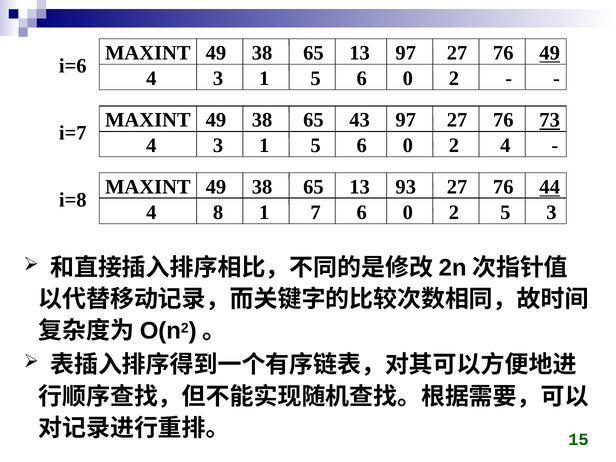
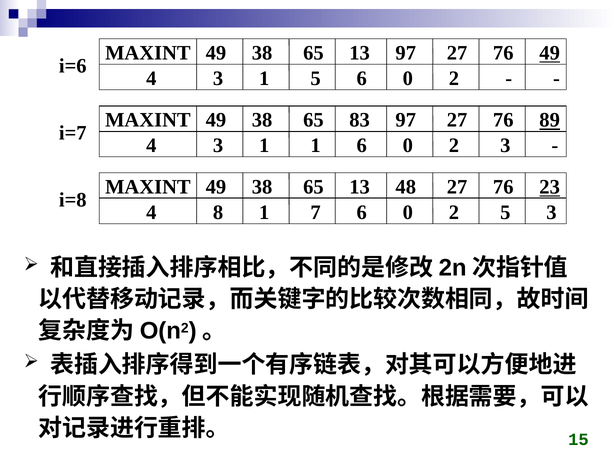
43: 43 -> 83 (360, 120)
73: 73 -> 89 (550, 120)
5: 5 -> 1 (316, 146)
2 4: 4 -> 3 (505, 146)
93: 93 -> 48 (406, 187)
44: 44 -> 23 (550, 187)
